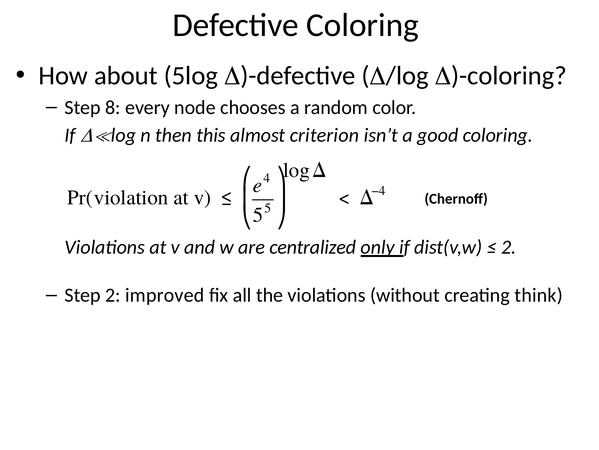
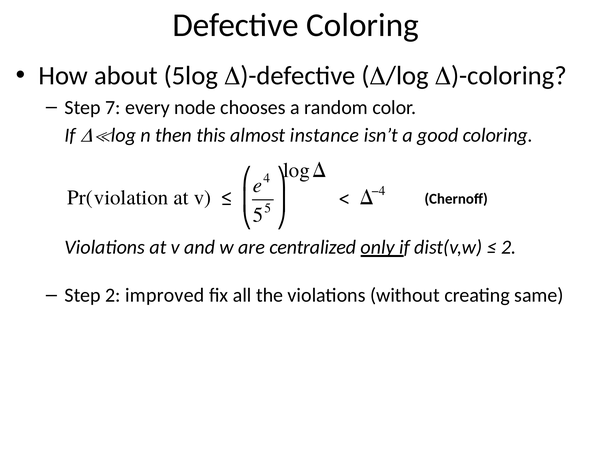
8: 8 -> 7 (113, 107)
criterion: criterion -> instance (324, 135)
think: think -> same (539, 295)
